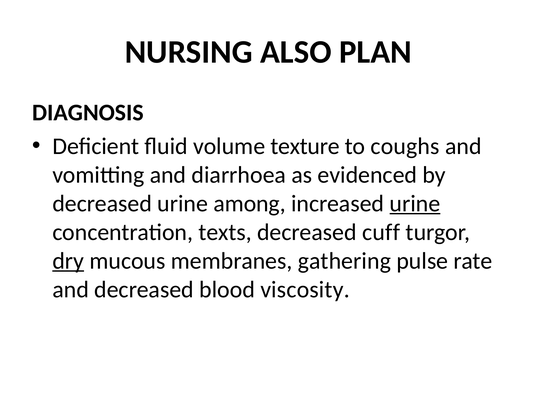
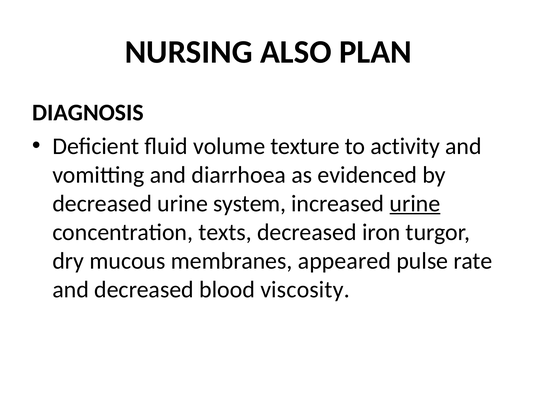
coughs: coughs -> activity (405, 146)
among: among -> system (250, 203)
cuff: cuff -> iron (381, 232)
dry underline: present -> none (68, 261)
gathering: gathering -> appeared (344, 261)
